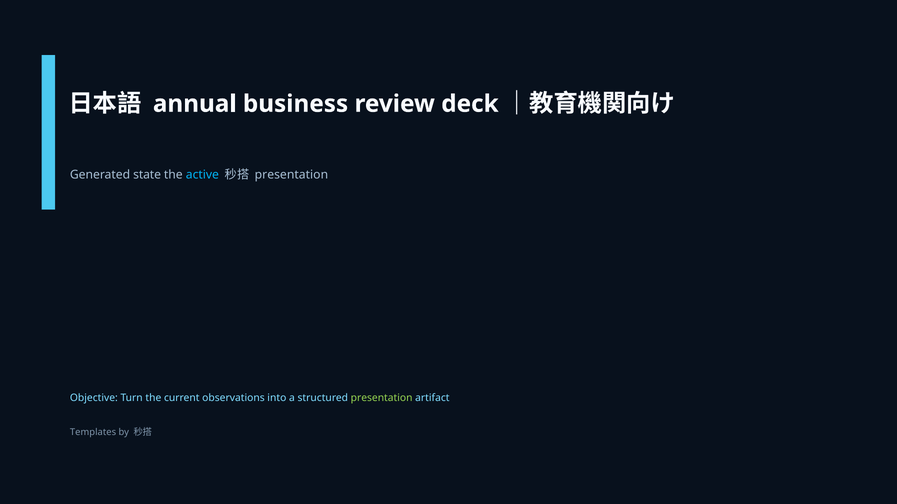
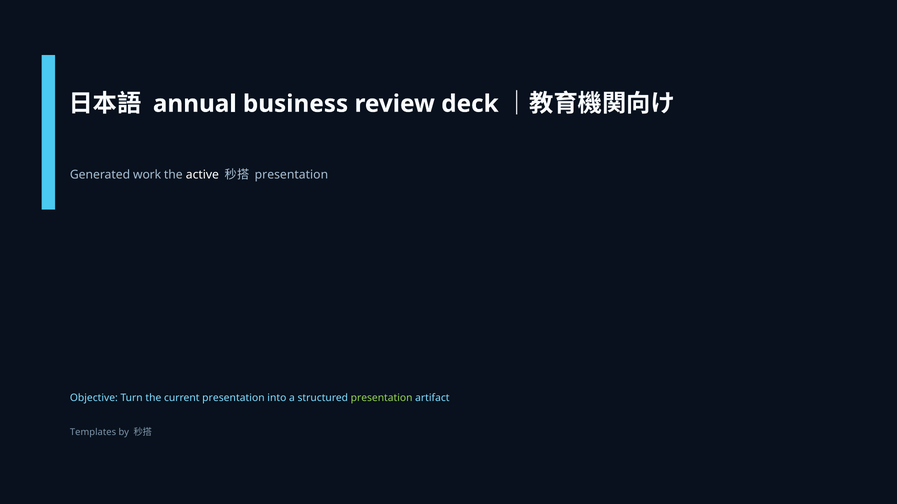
state: state -> work (147, 175)
active colour: light blue -> white (202, 175)
current observations: observations -> presentation (233, 398)
